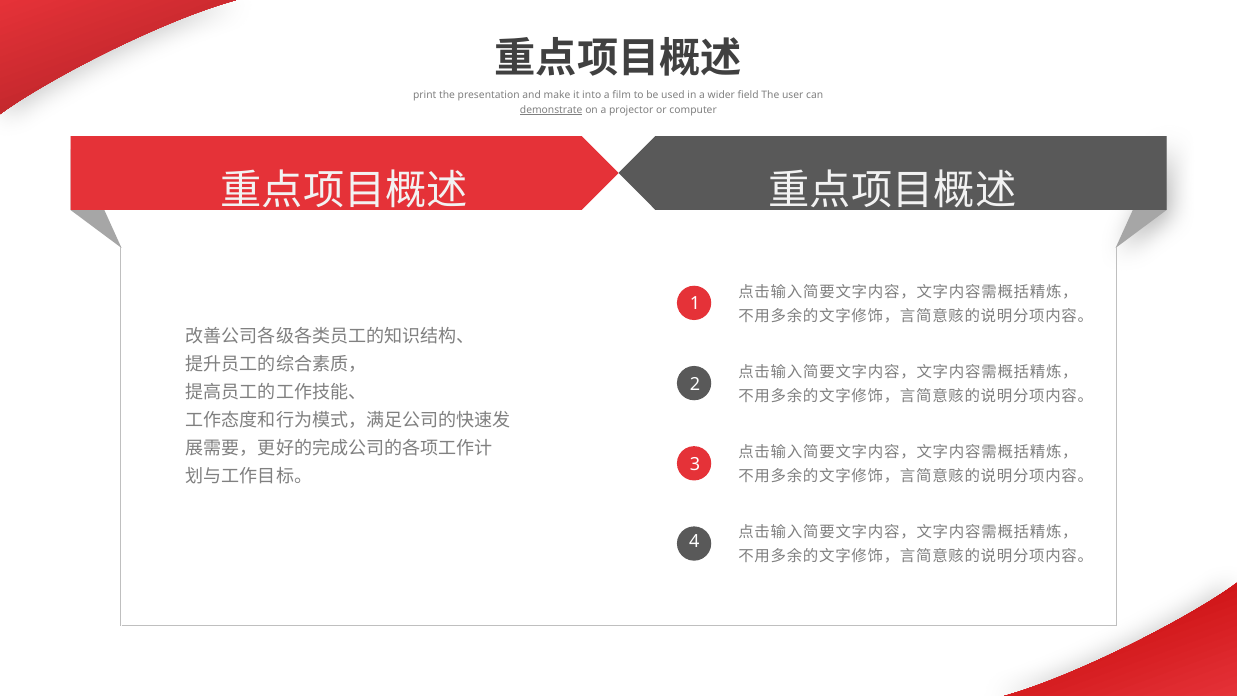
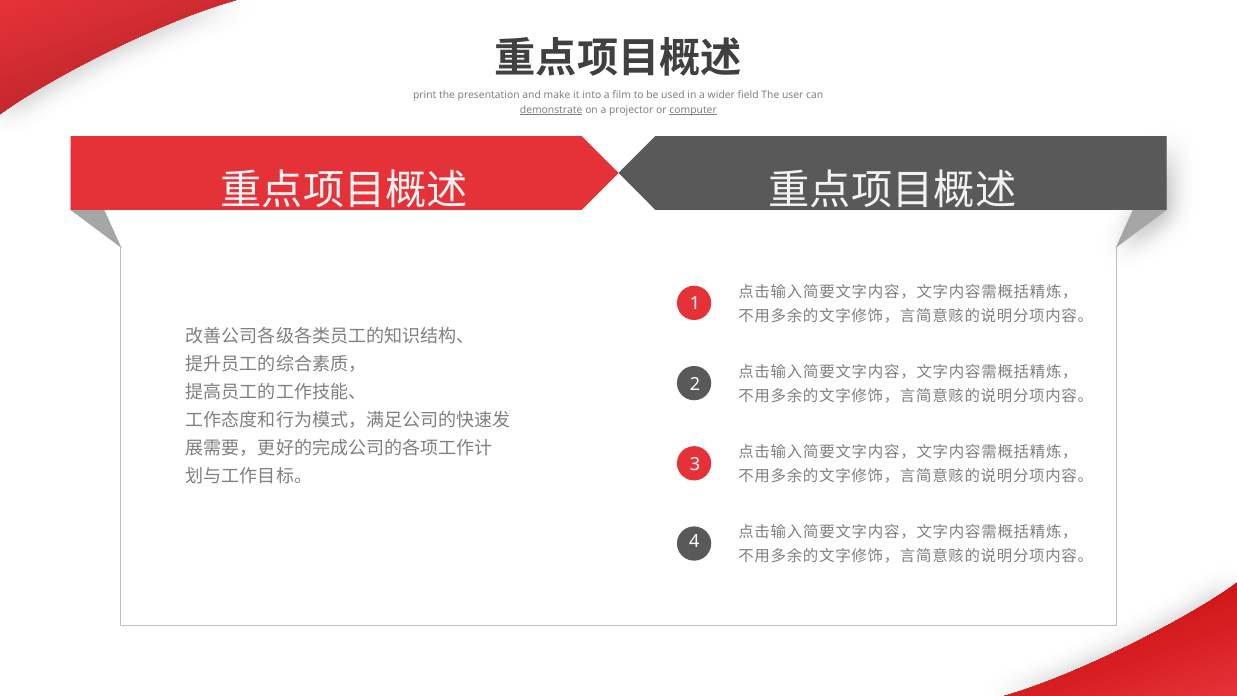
computer underline: none -> present (693, 110)
